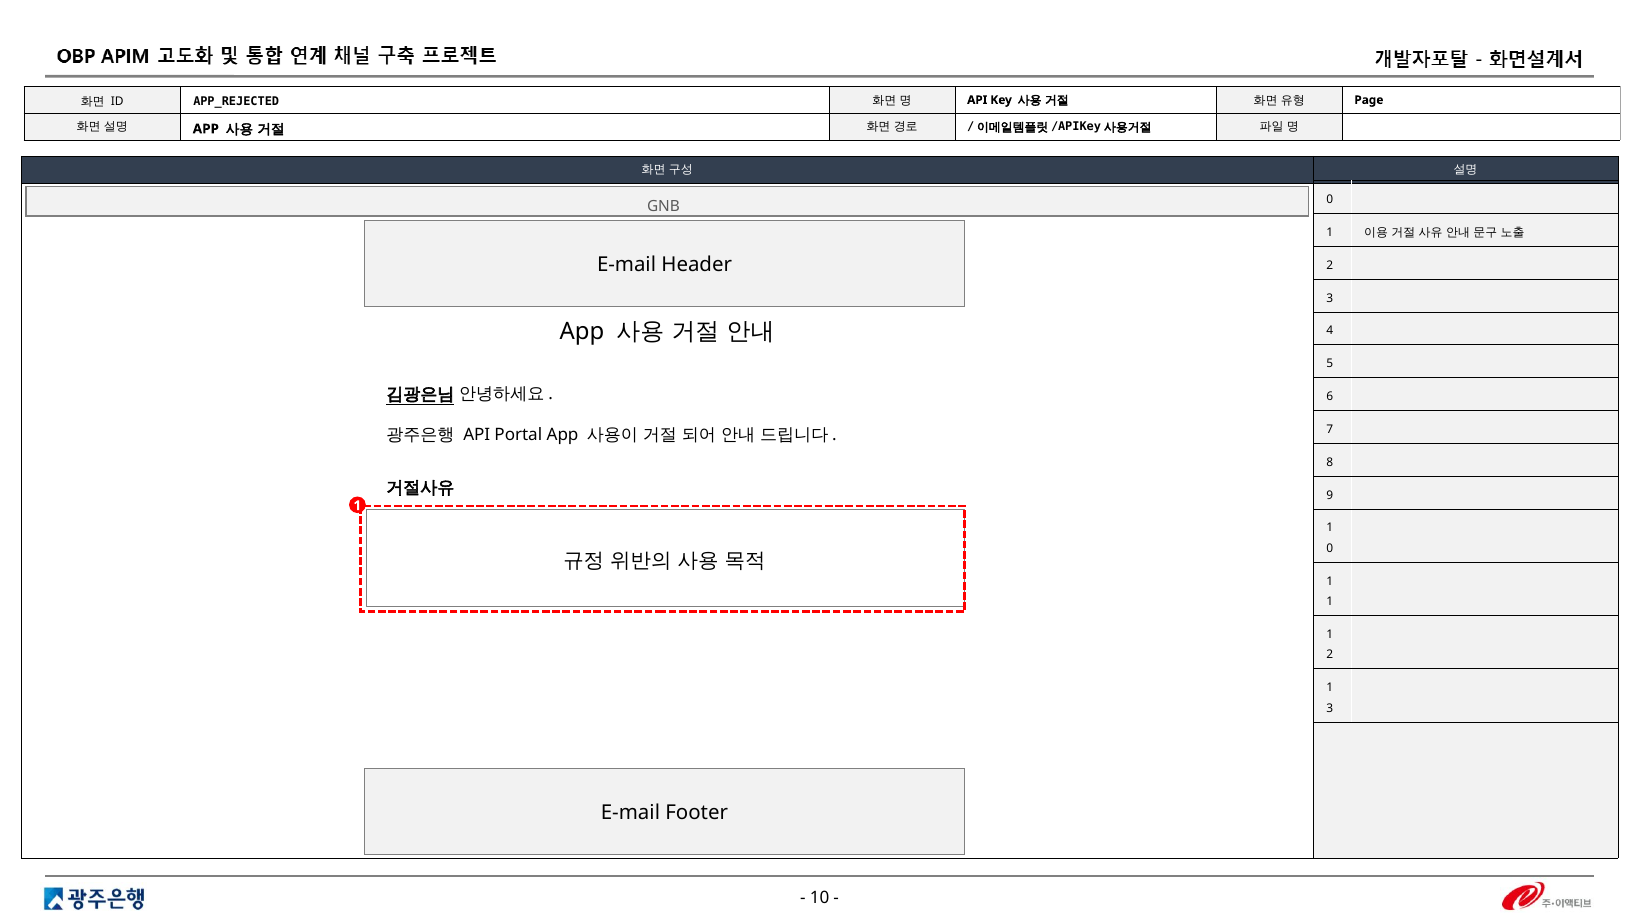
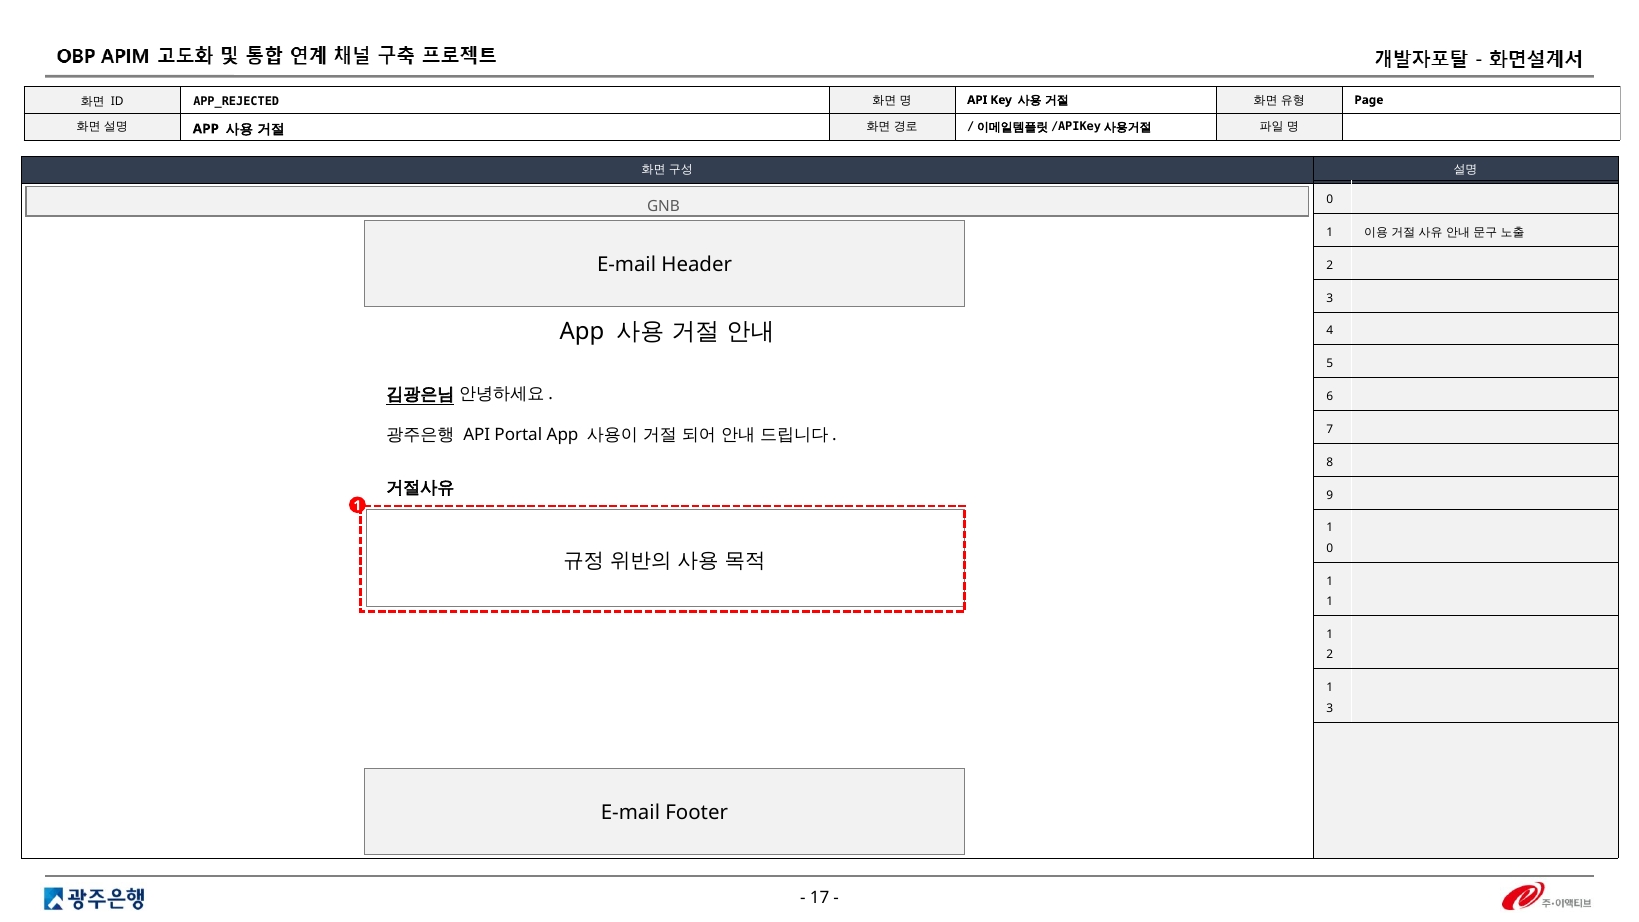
10: 10 -> 17 (820, 898)
